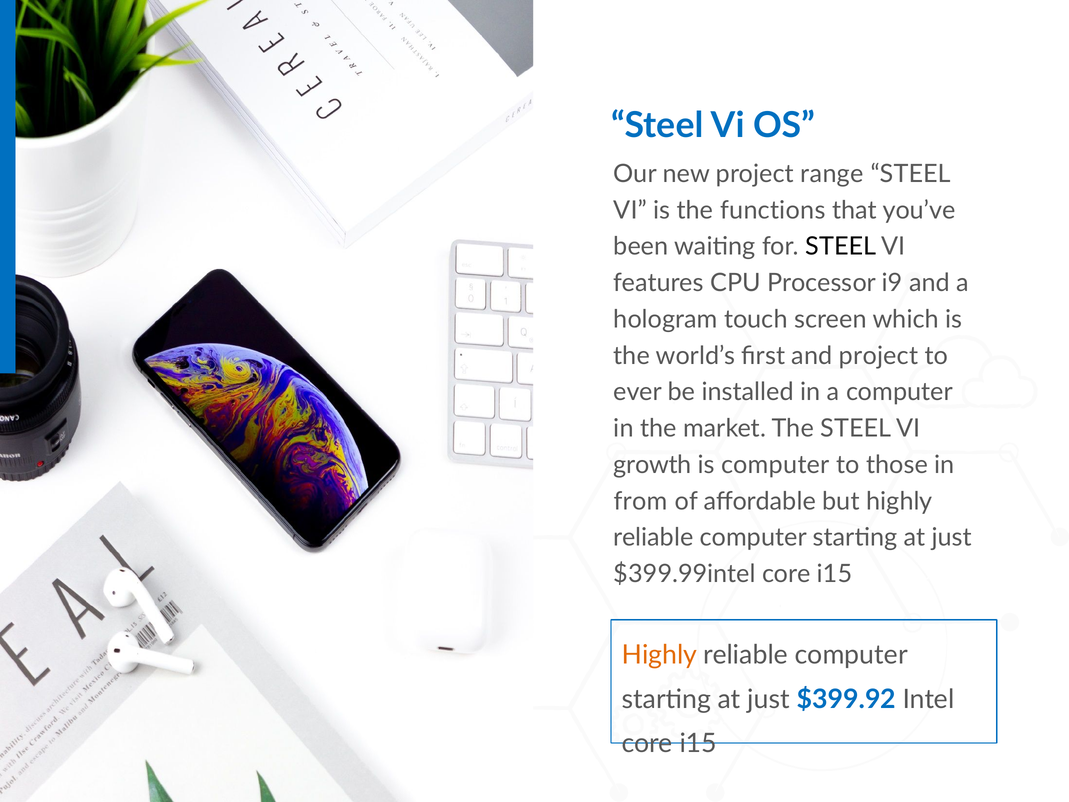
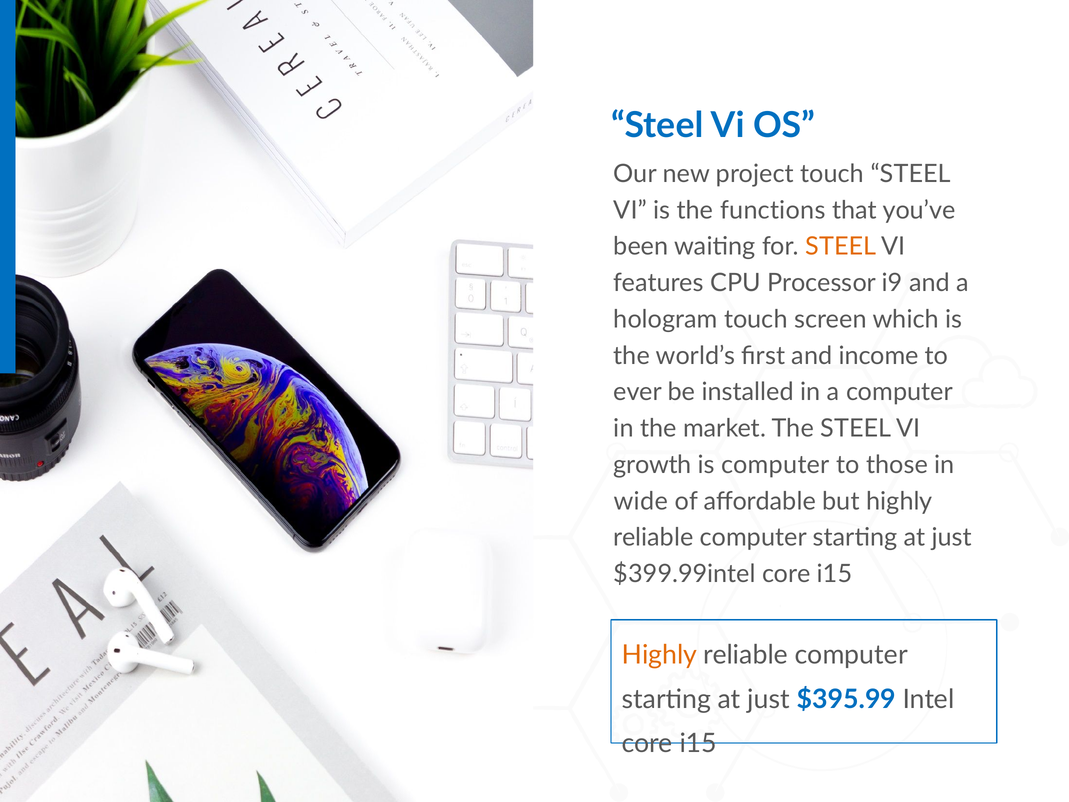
project range: range -> touch (832, 174)
STEEL colour: black -> orange (841, 247)
and project: project -> income (879, 356)
from: from -> wide (641, 501)
$399.92: $399.92 -> $395.99 (846, 699)
